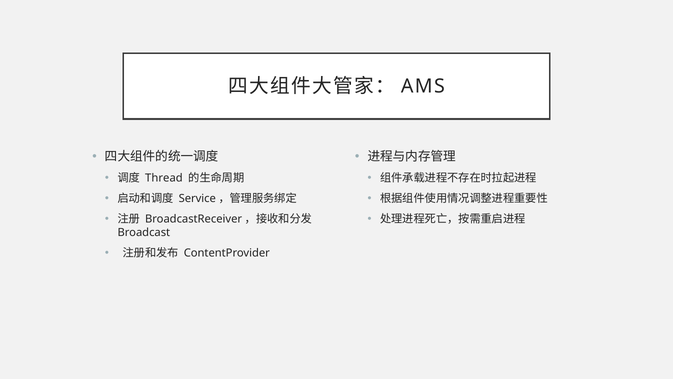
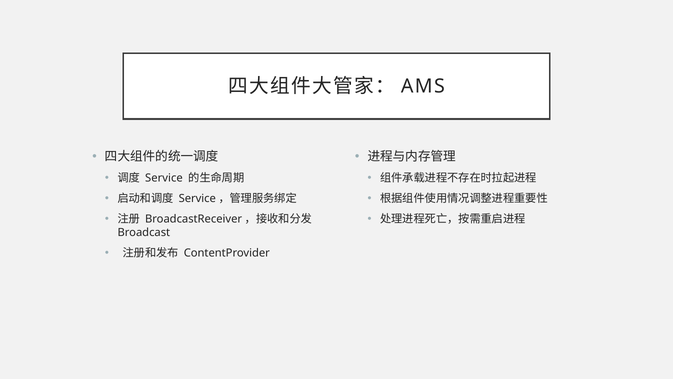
Thread: Thread -> Service (164, 178)
